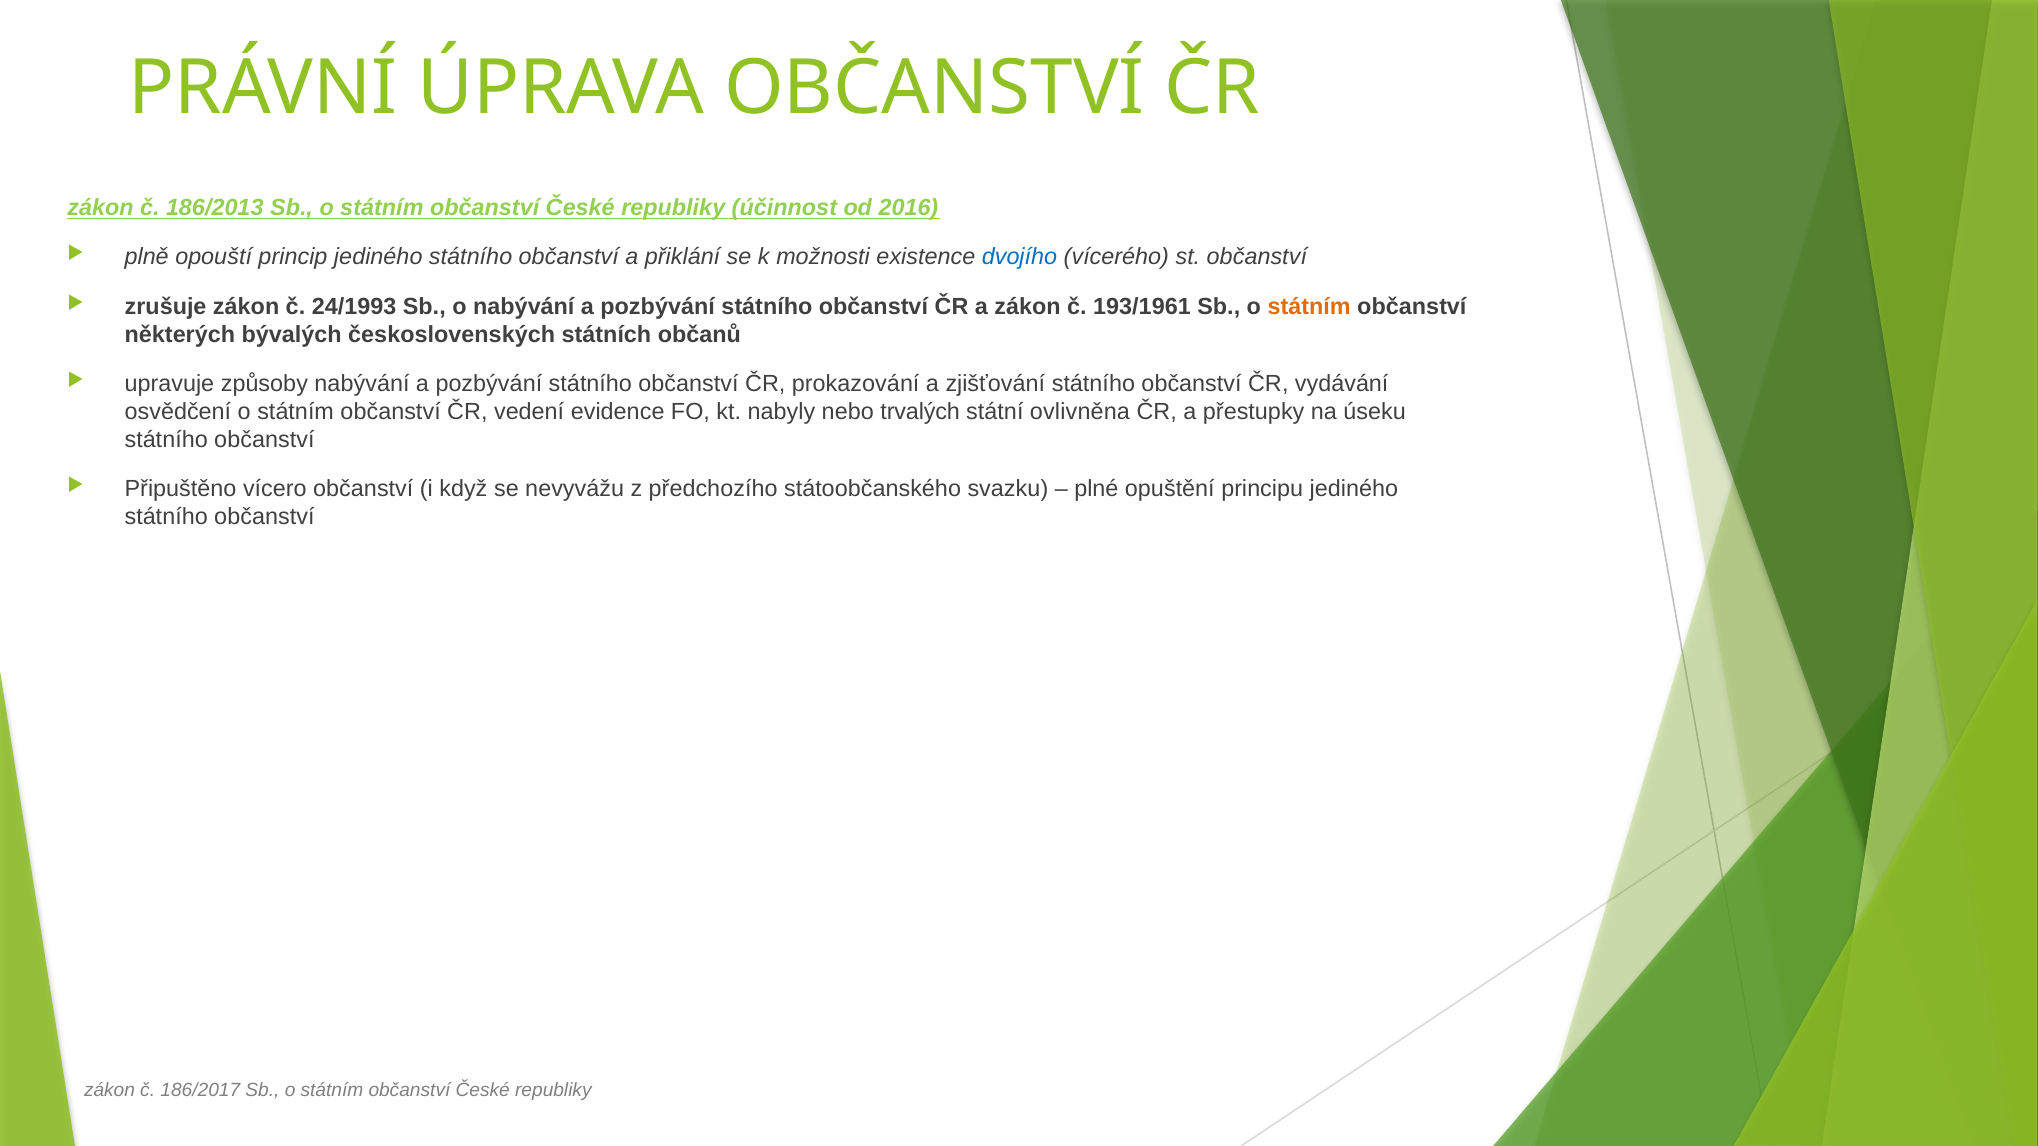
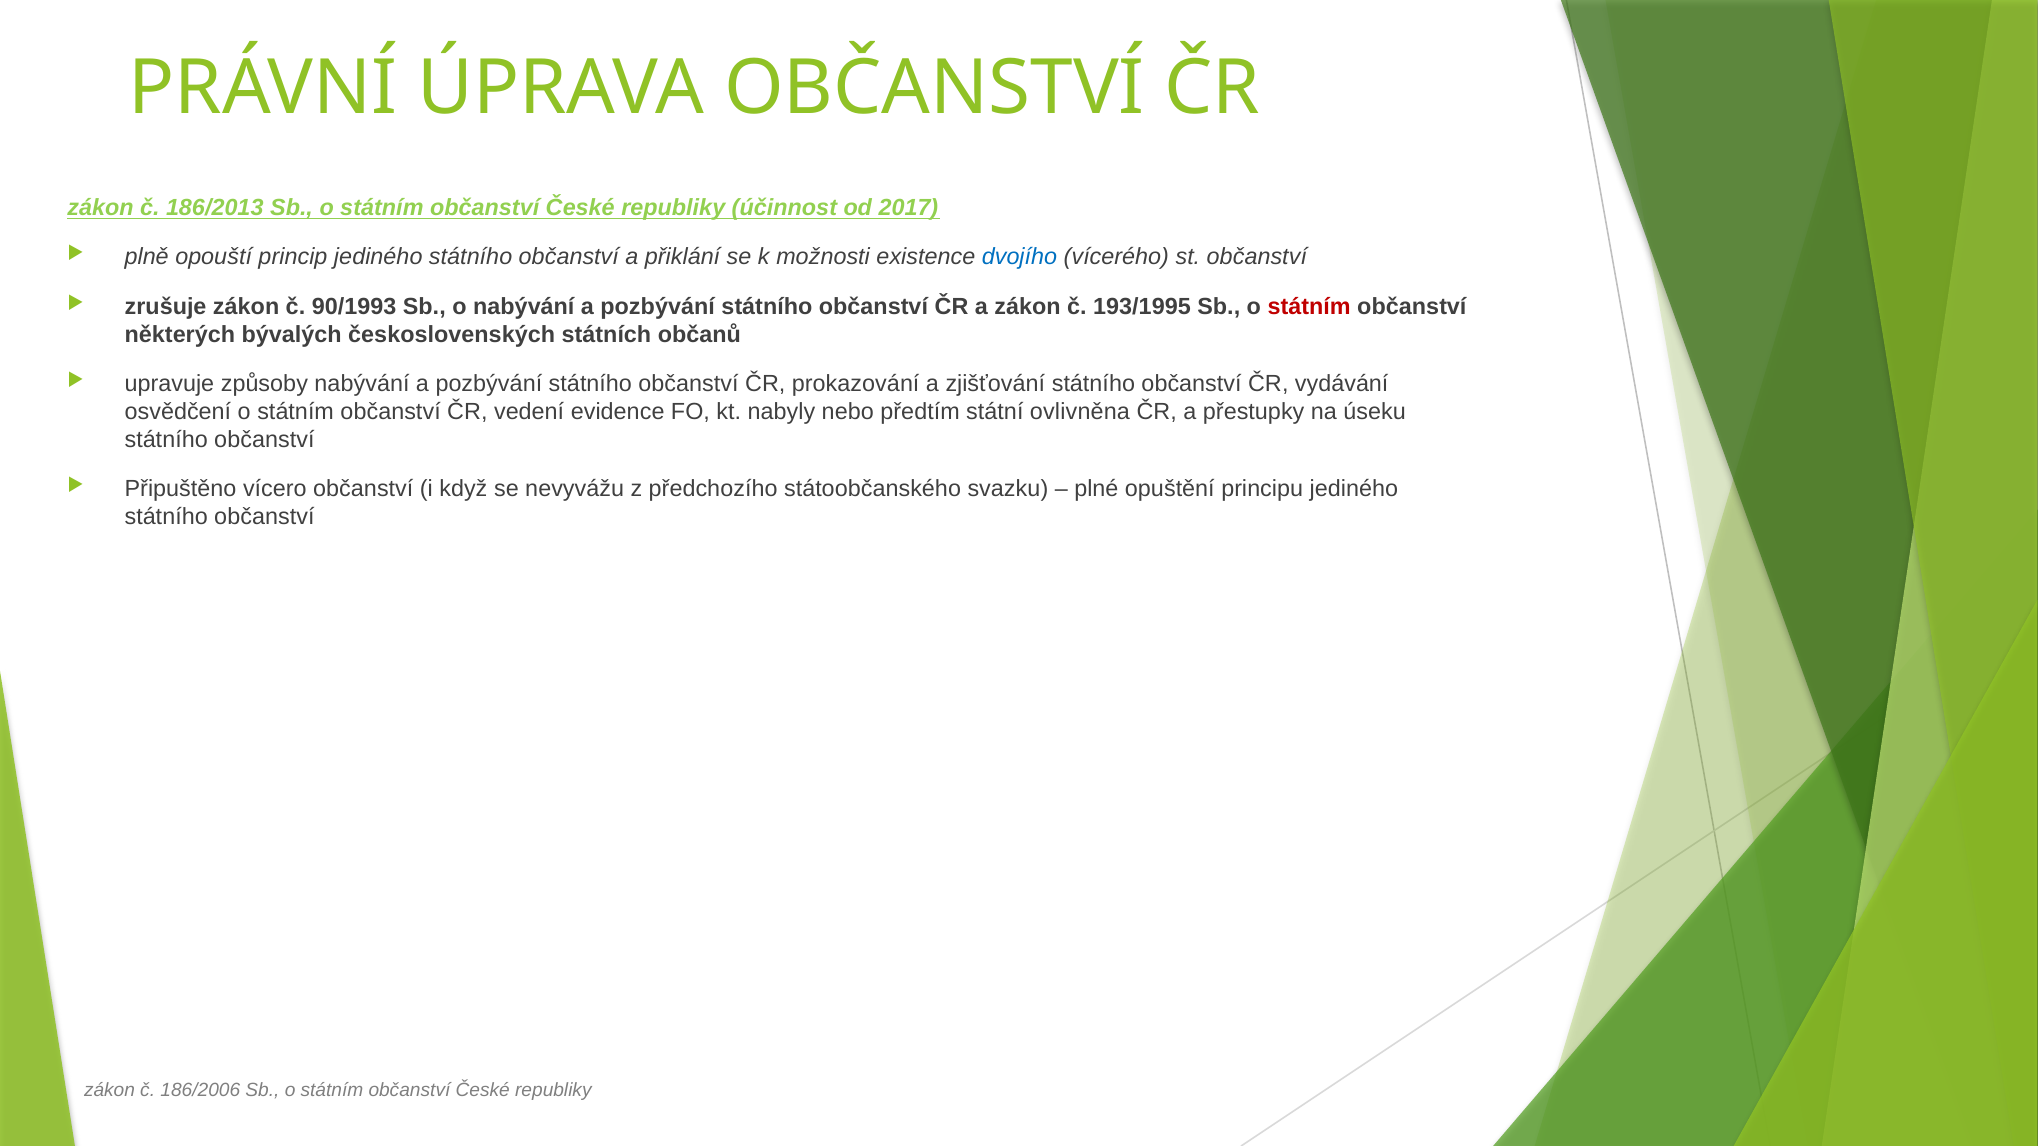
2016: 2016 -> 2017 (908, 208)
24/1993: 24/1993 -> 90/1993 (354, 307)
193/1961: 193/1961 -> 193/1995 (1142, 307)
státním colour: orange -> red (1309, 307)
trvalých: trvalých -> předtím (920, 412)
186/2017: 186/2017 -> 186/2006 (200, 1091)
